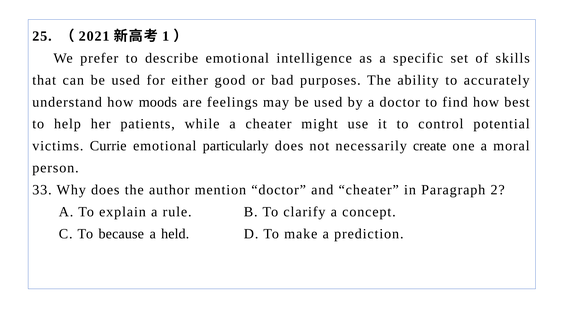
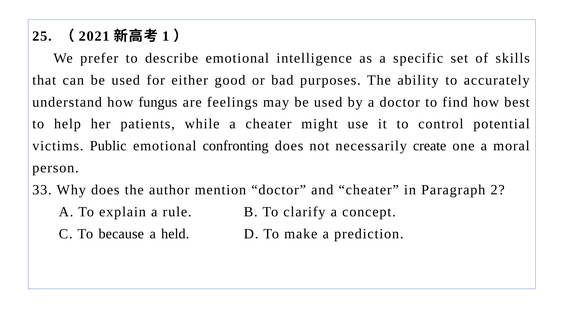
moods: moods -> fungus (158, 102)
Currie: Currie -> Public (108, 146)
particularly: particularly -> confronting (236, 146)
